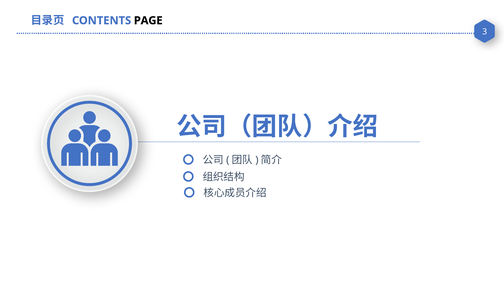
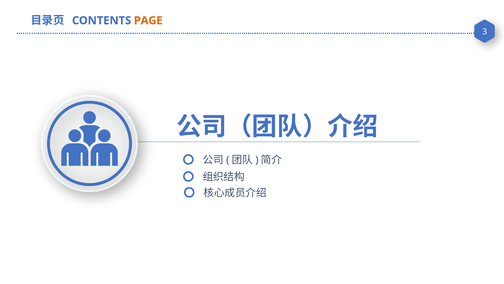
PAGE colour: black -> orange (148, 21)
